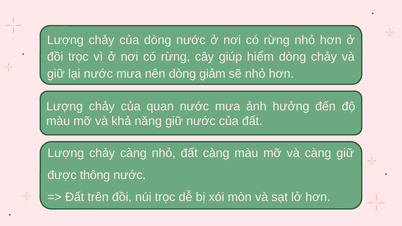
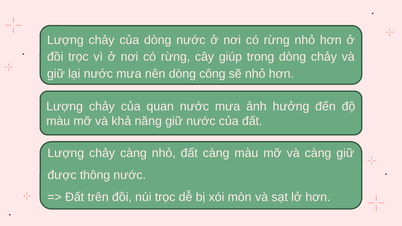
hiểm: hiểm -> trong (261, 57)
giảm: giảm -> công (212, 74)
